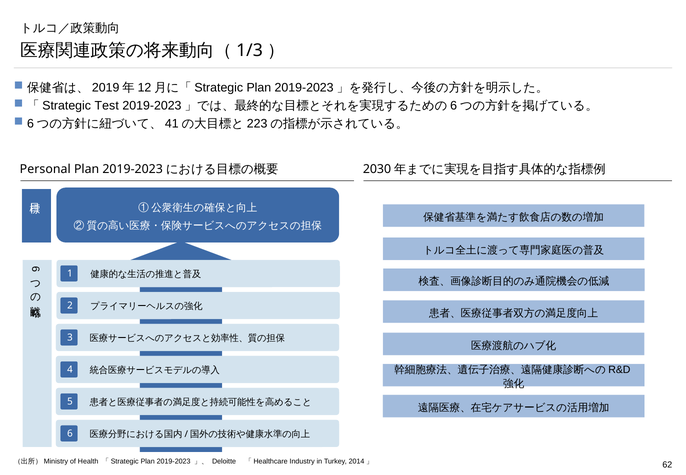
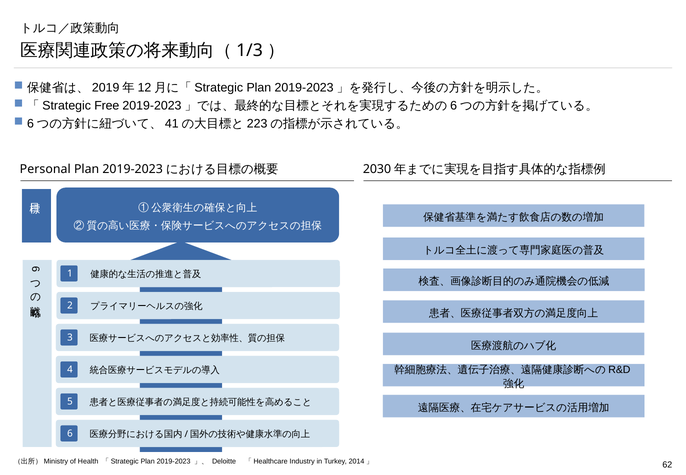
Test: Test -> Free (107, 106)
